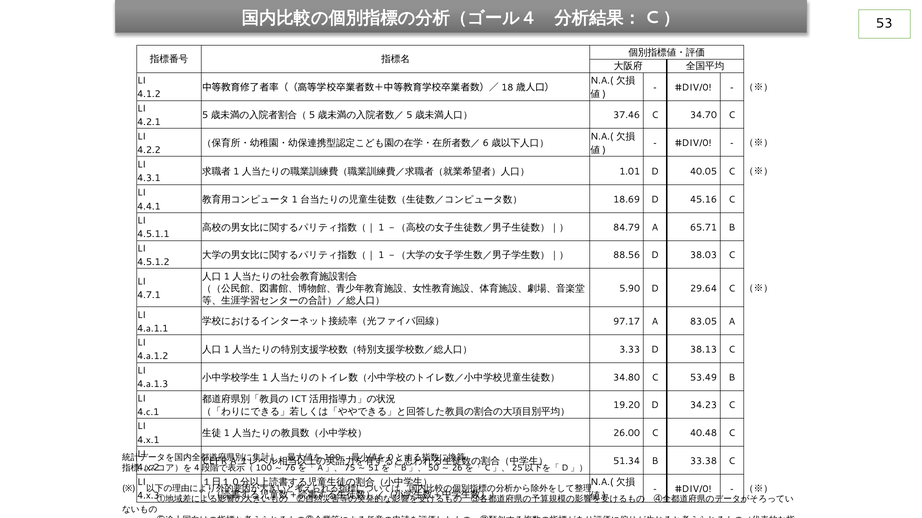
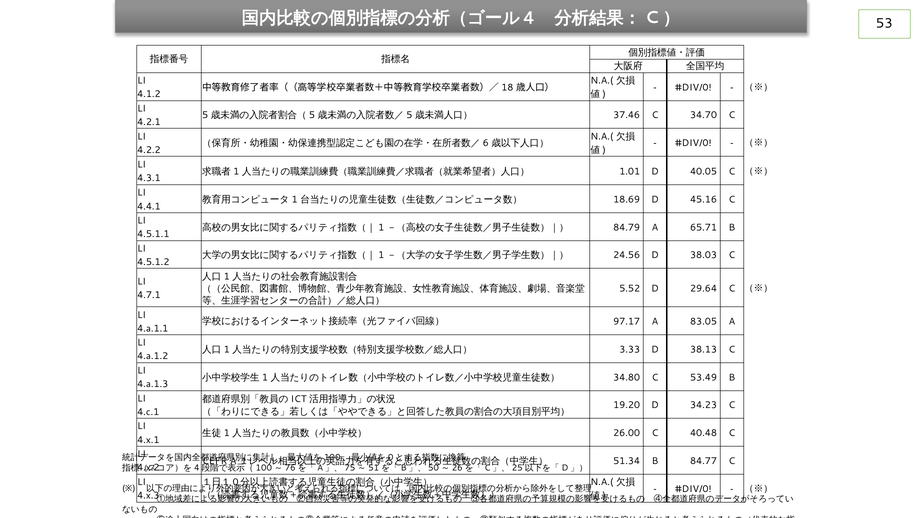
88.56: 88.56 -> 24.56 (627, 256)
5.90: 5.90 -> 5.52 (630, 289)
33.38: 33.38 -> 84.77 (704, 462)
